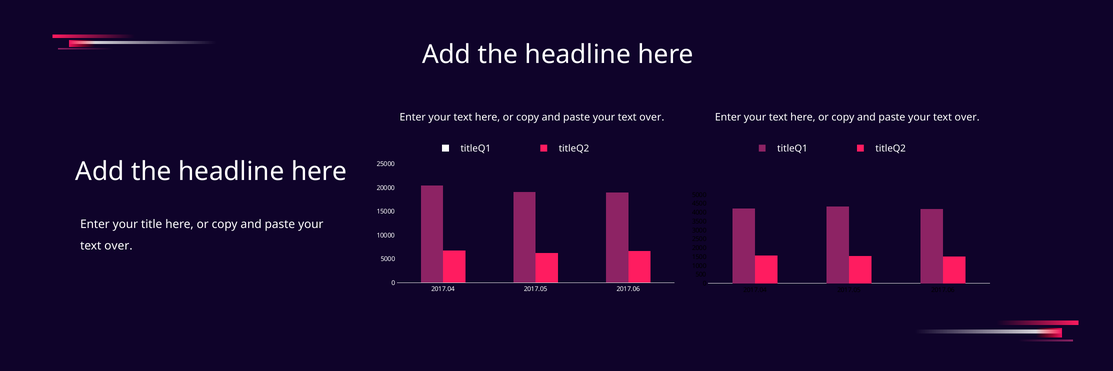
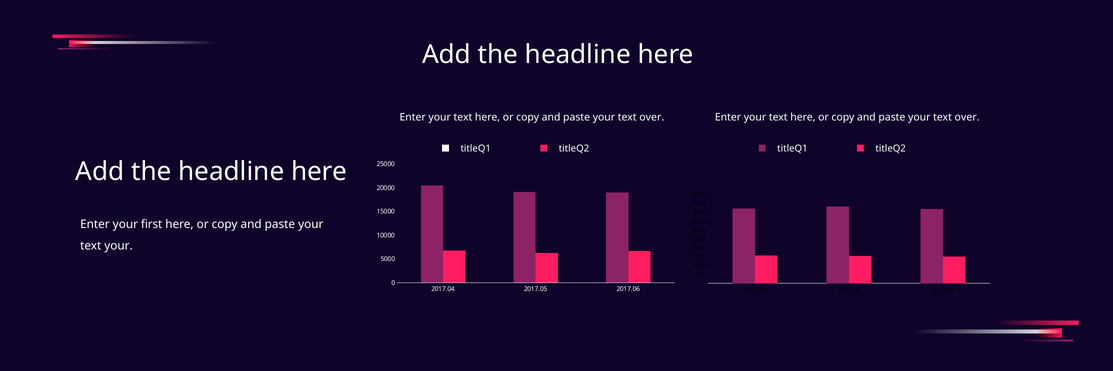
title: title -> first (152, 224)
over: over -> your (119, 246)
